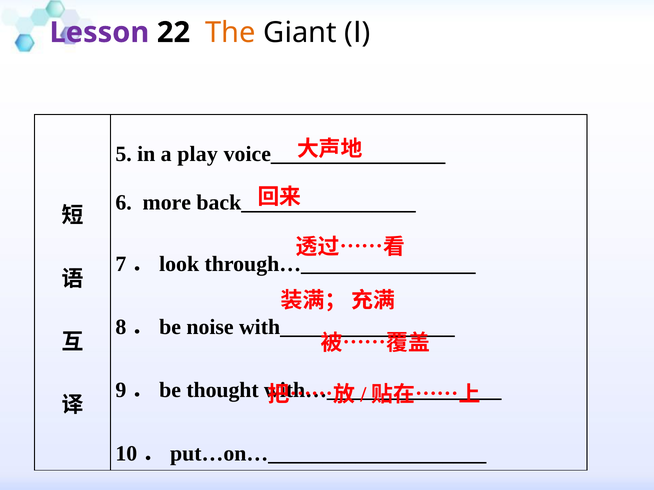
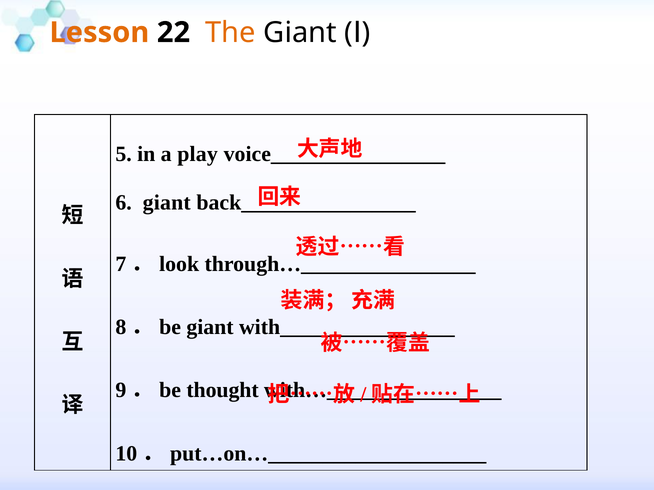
Lesson colour: purple -> orange (99, 32)
6 more: more -> giant (167, 203)
noise: noise -> giant (210, 327)
